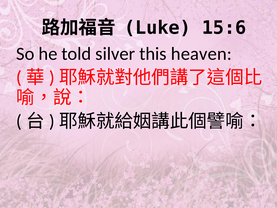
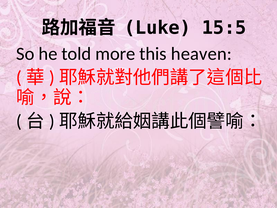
15:6: 15:6 -> 15:5 (224, 28)
silver: silver -> more (115, 54)
